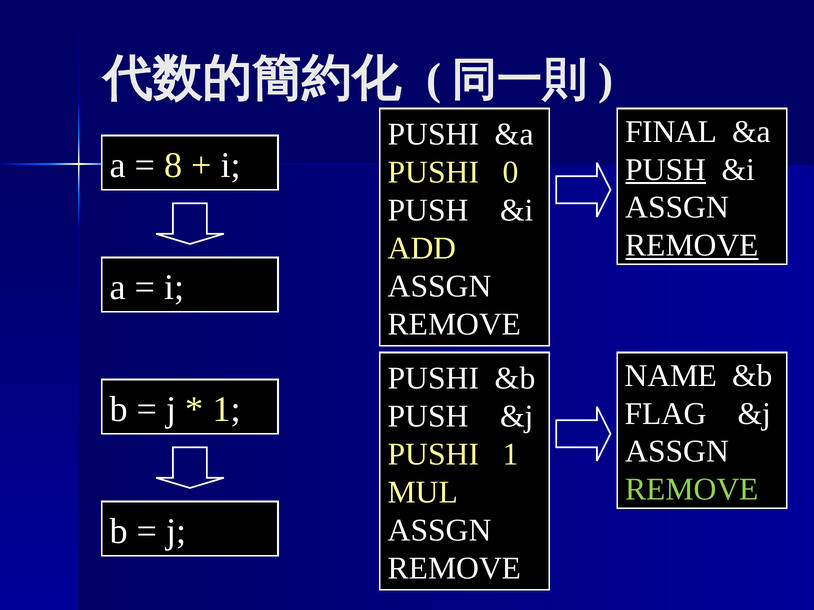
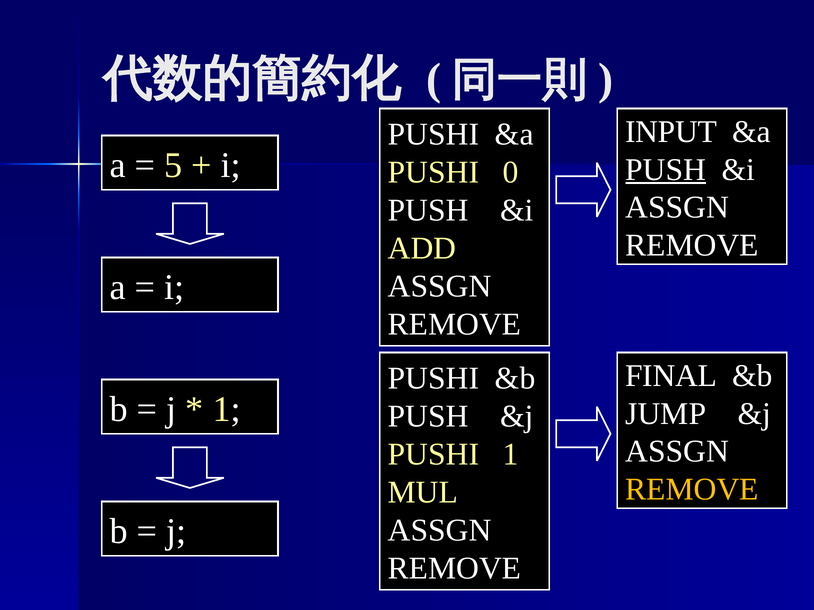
FINAL: FINAL -> INPUT (671, 132)
8: 8 -> 5 (173, 165)
REMOVE underline: present -> none (692, 246)
NAME: NAME -> FINAL (671, 376)
FLAG: FLAG -> JUMP (666, 414)
REMOVE colour: light green -> yellow (692, 490)
